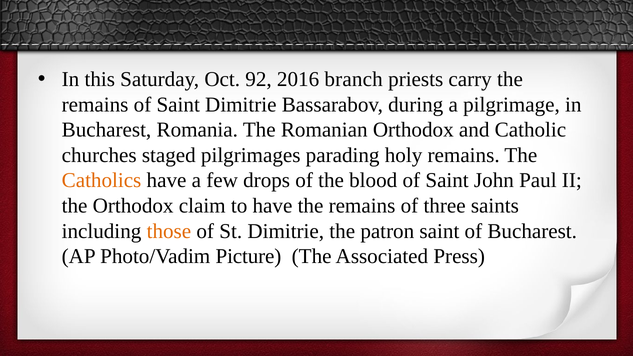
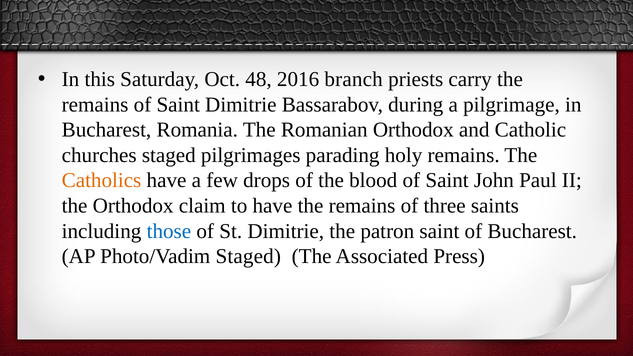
92: 92 -> 48 (259, 79)
those colour: orange -> blue (169, 231)
Photo/Vadim Picture: Picture -> Staged (248, 257)
